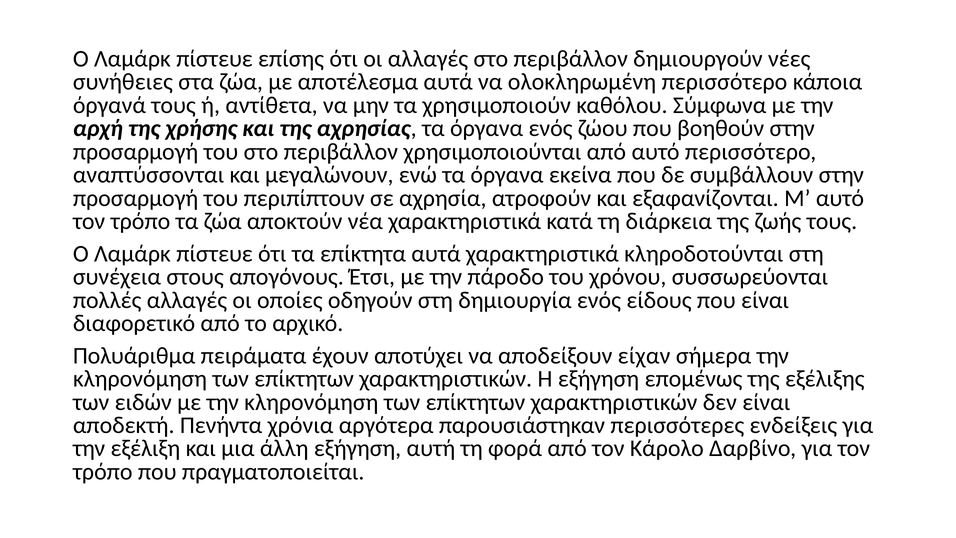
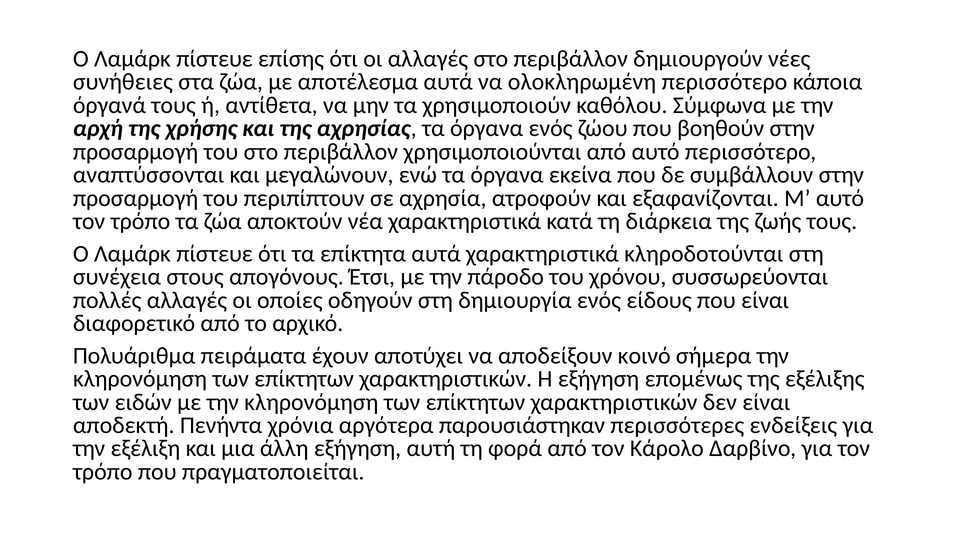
είχαν: είχαν -> κοινό (644, 355)
